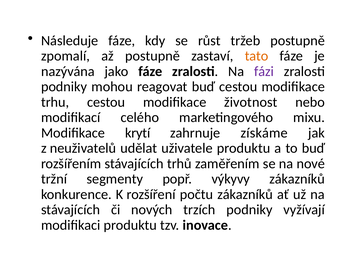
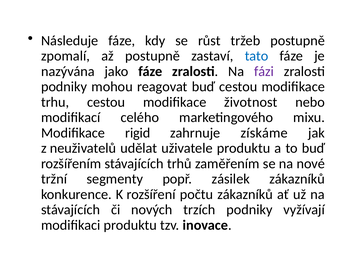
tato colour: orange -> blue (257, 56)
krytí: krytí -> rigid (138, 133)
výkyvy: výkyvy -> zásilek (231, 179)
